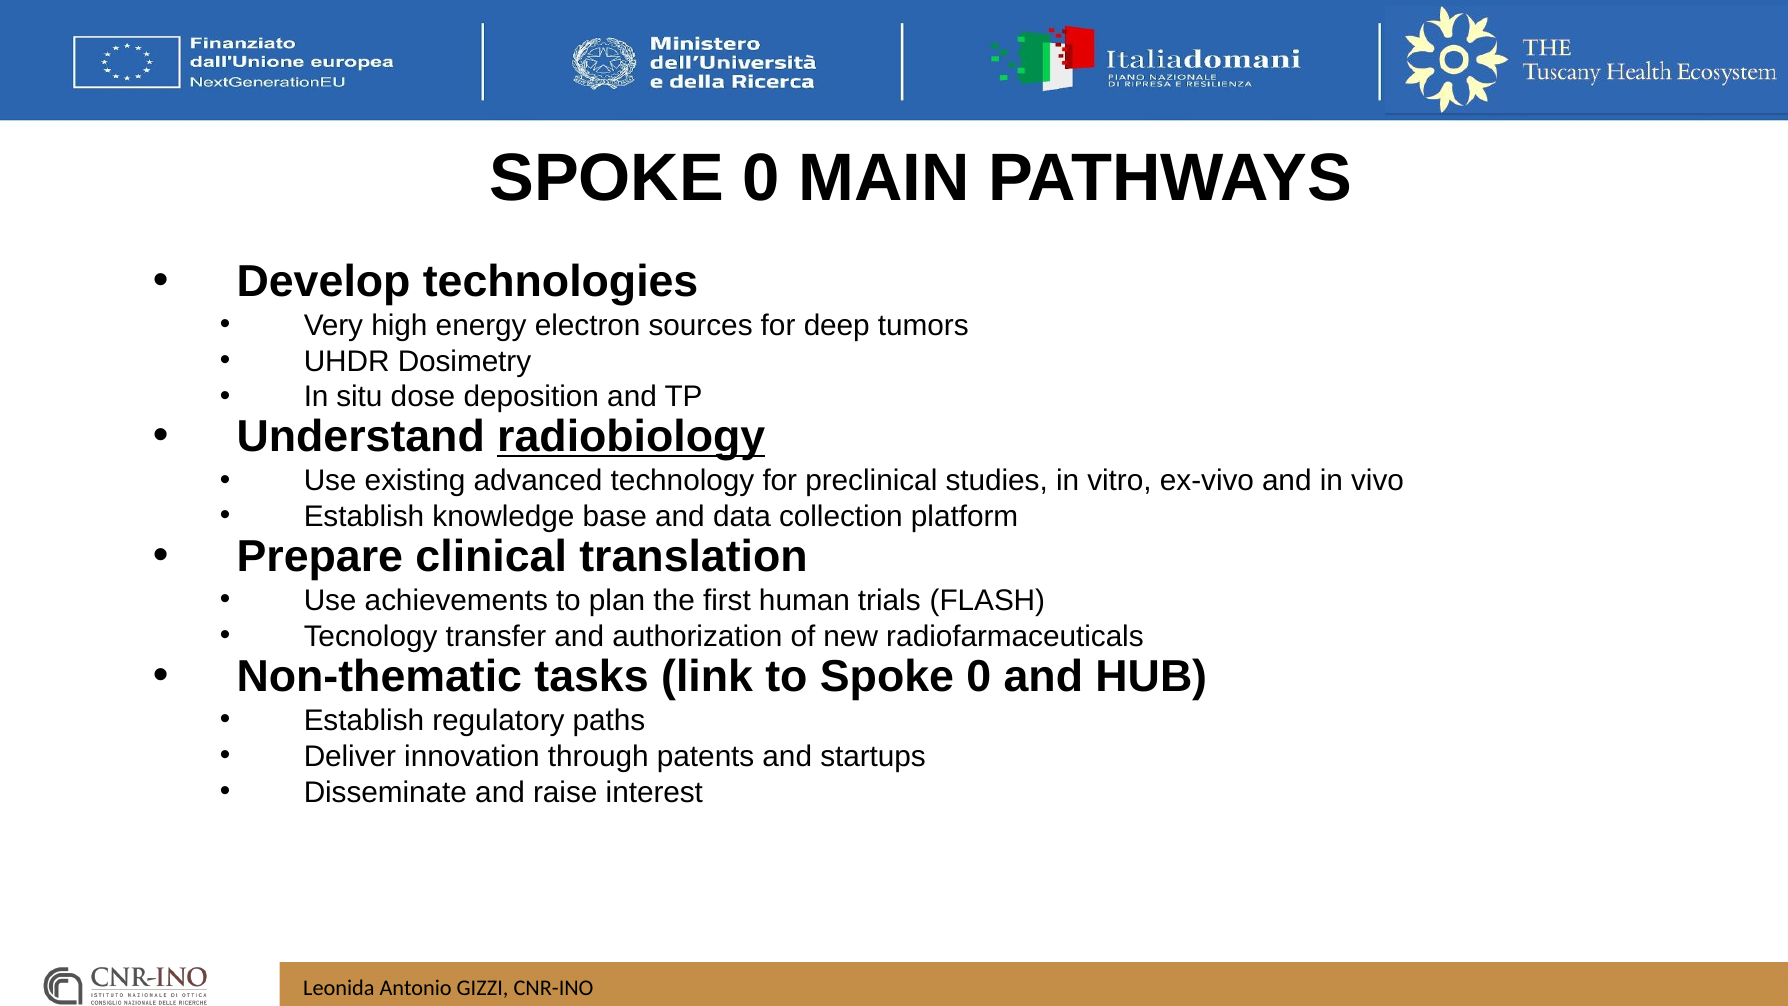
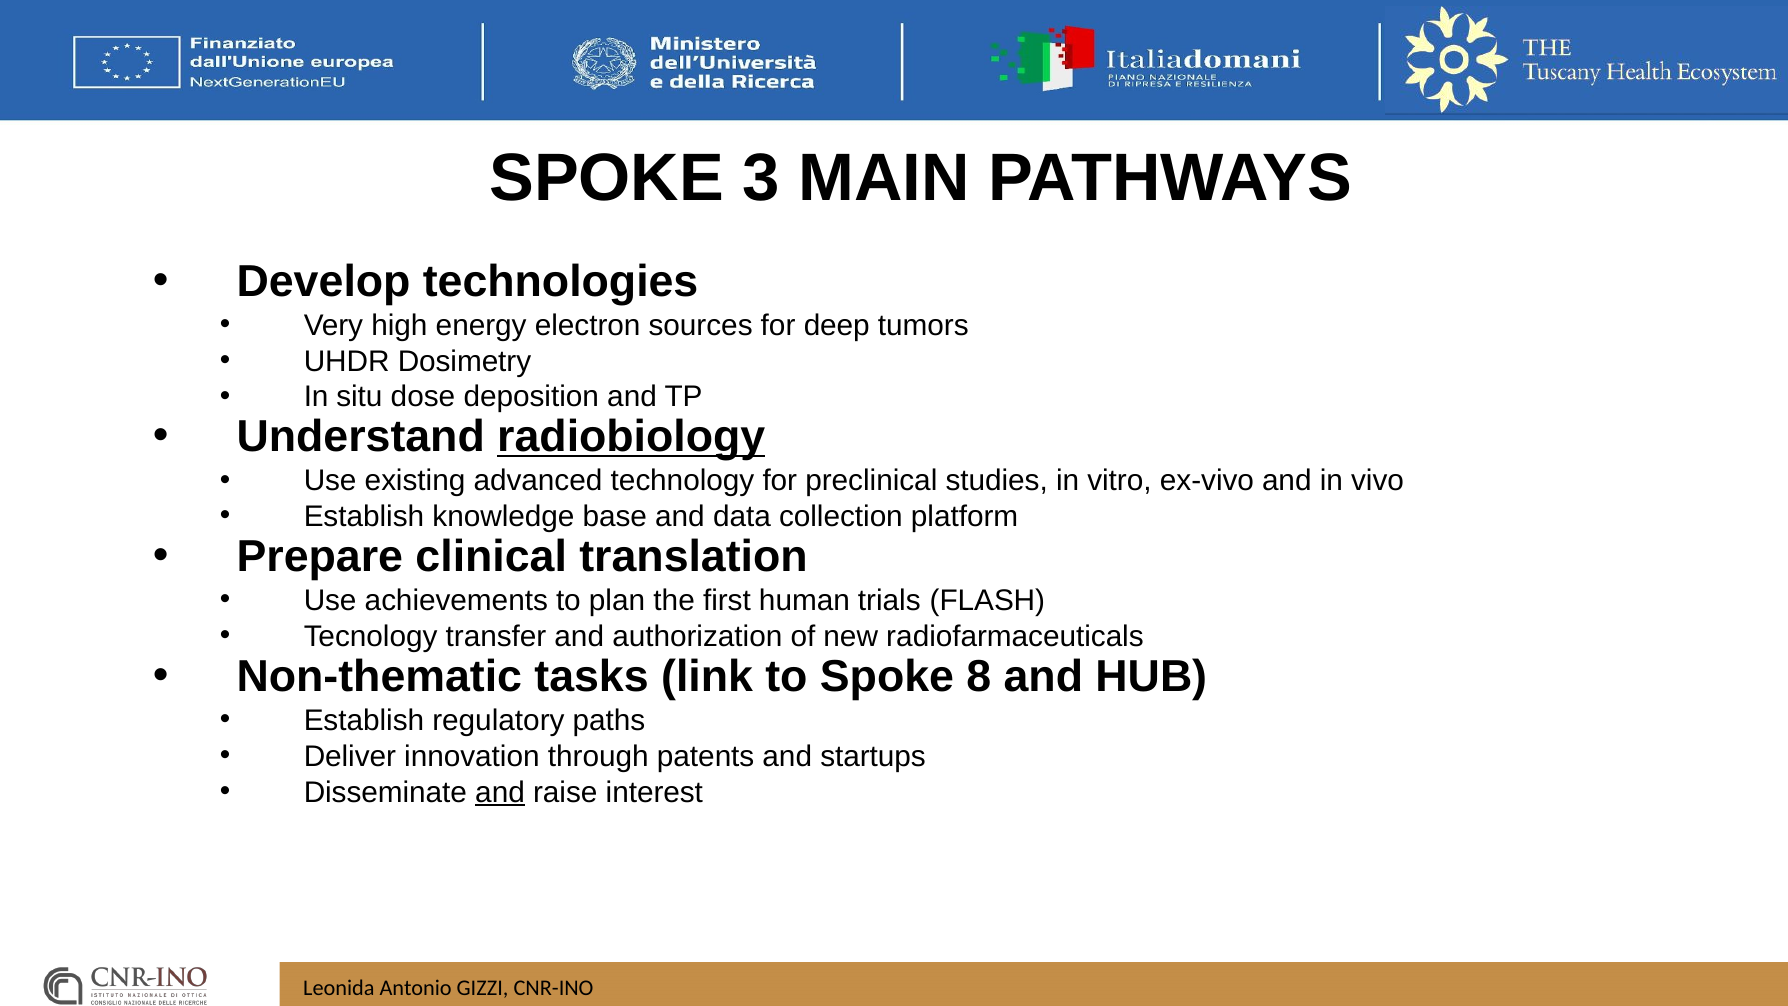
0: 0 -> 3 (761, 179)
to Spoke 0: 0 -> 8 (979, 676)
and underline: none -> present (500, 792)
